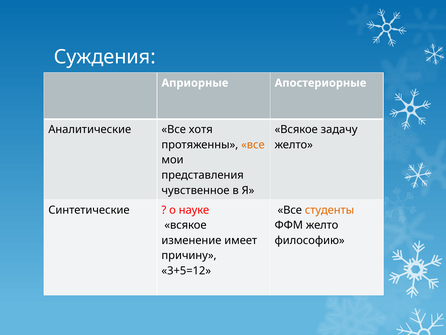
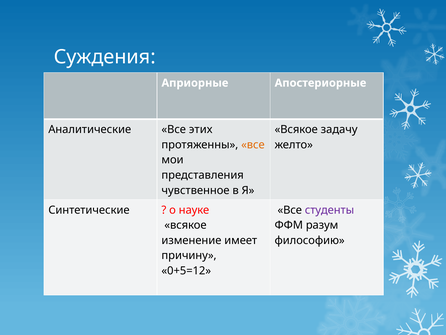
хотя: хотя -> этих (201, 129)
студенты colour: orange -> purple (329, 210)
ФФМ желто: желто -> разум (322, 225)
3+5=12: 3+5=12 -> 0+5=12 (186, 270)
